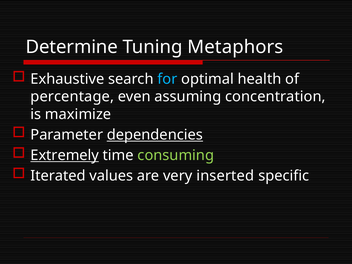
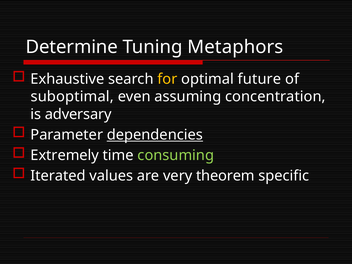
for colour: light blue -> yellow (167, 79)
health: health -> future (259, 79)
percentage: percentage -> suboptimal (72, 97)
maximize: maximize -> adversary (78, 114)
Extremely underline: present -> none (65, 155)
inserted: inserted -> theorem (225, 176)
